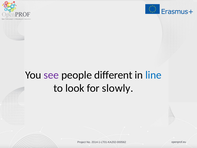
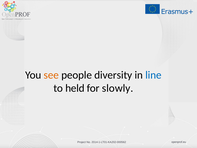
see colour: purple -> orange (51, 75)
different: different -> diversity (113, 75)
look: look -> held (75, 88)
